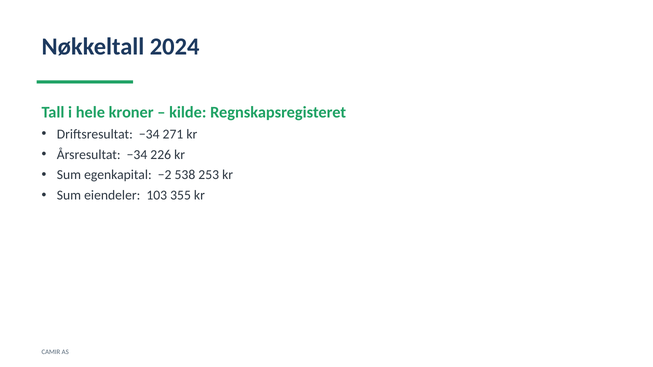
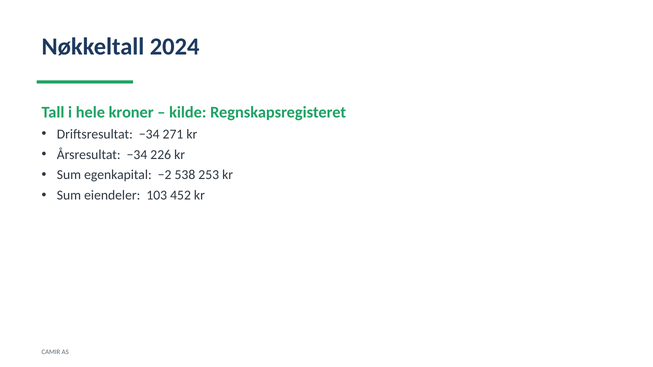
355: 355 -> 452 (181, 196)
